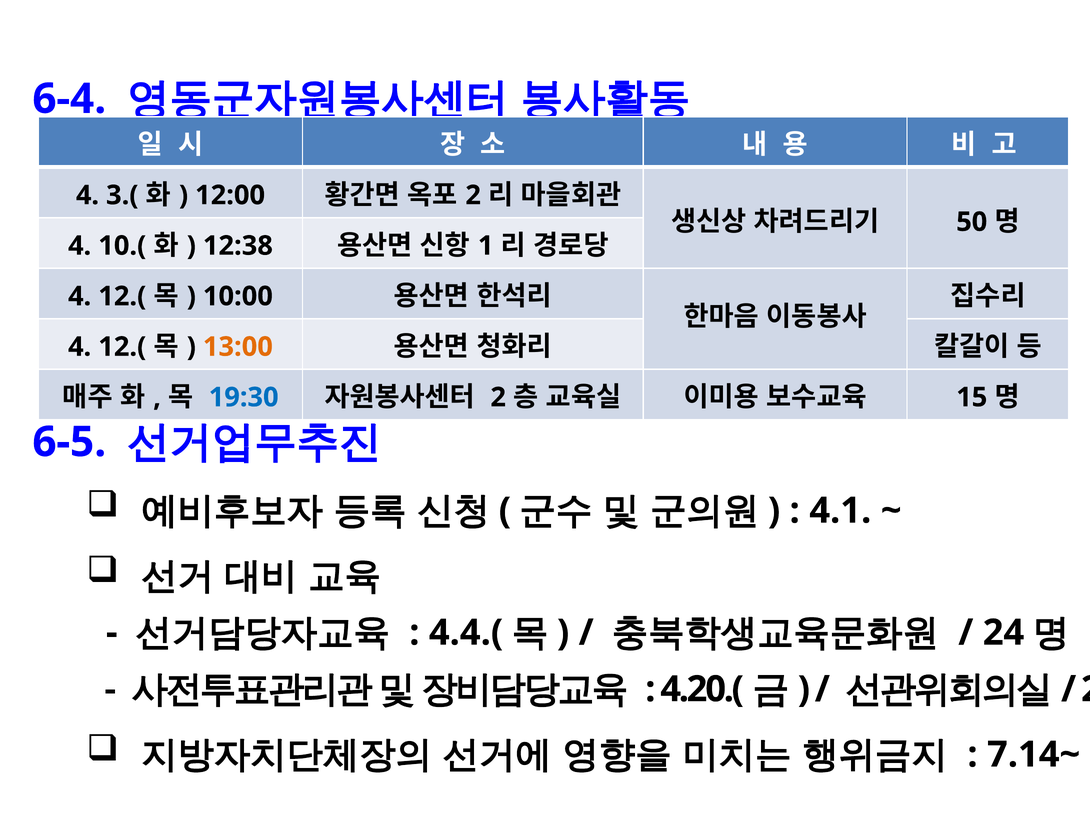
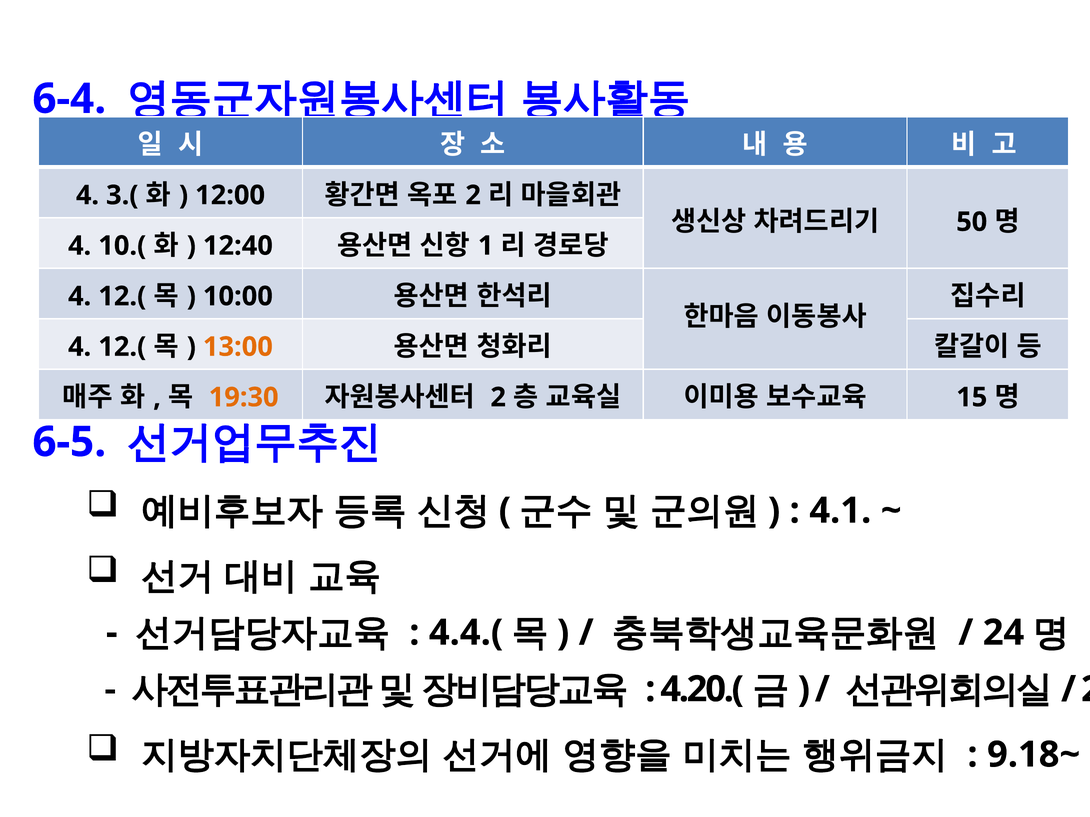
12:38: 12:38 -> 12:40 (238, 246)
19:30 colour: blue -> orange (244, 398)
7.14~: 7.14~ -> 9.18~ (1034, 755)
